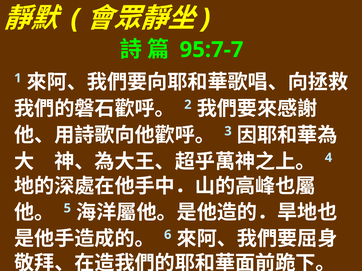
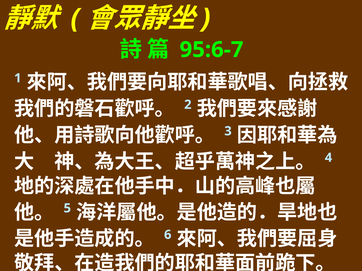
95:7-7: 95:7-7 -> 95:6-7 (212, 50)
